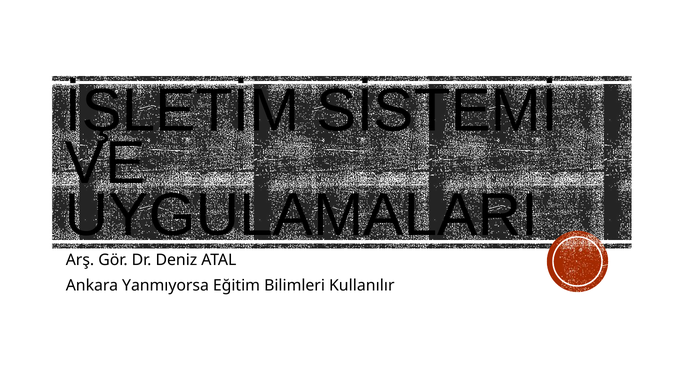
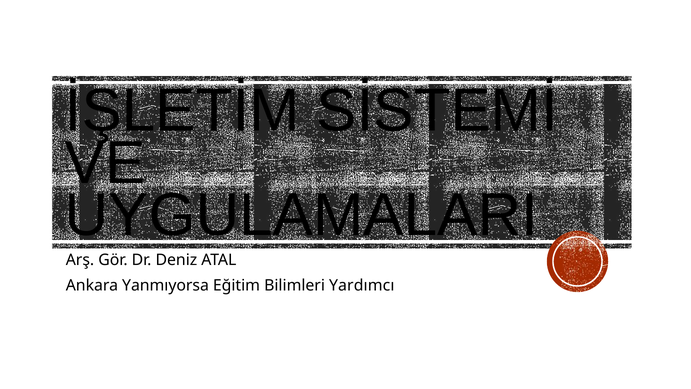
Kullanılır: Kullanılır -> Yardımcı (362, 286)
